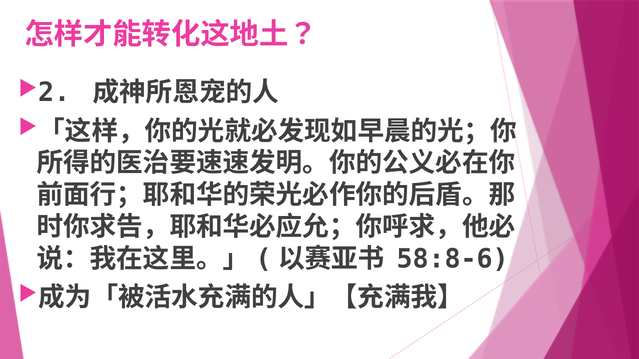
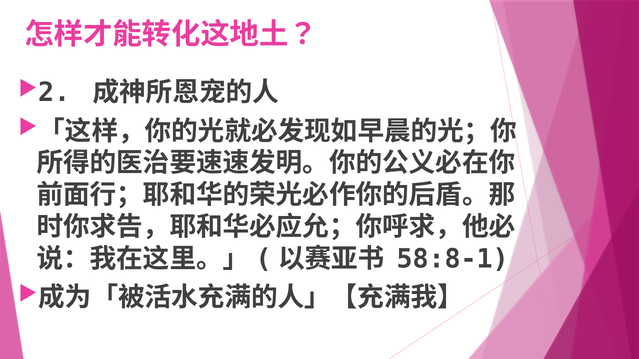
58:8-6: 58:8-6 -> 58:8-1 (453, 259)
